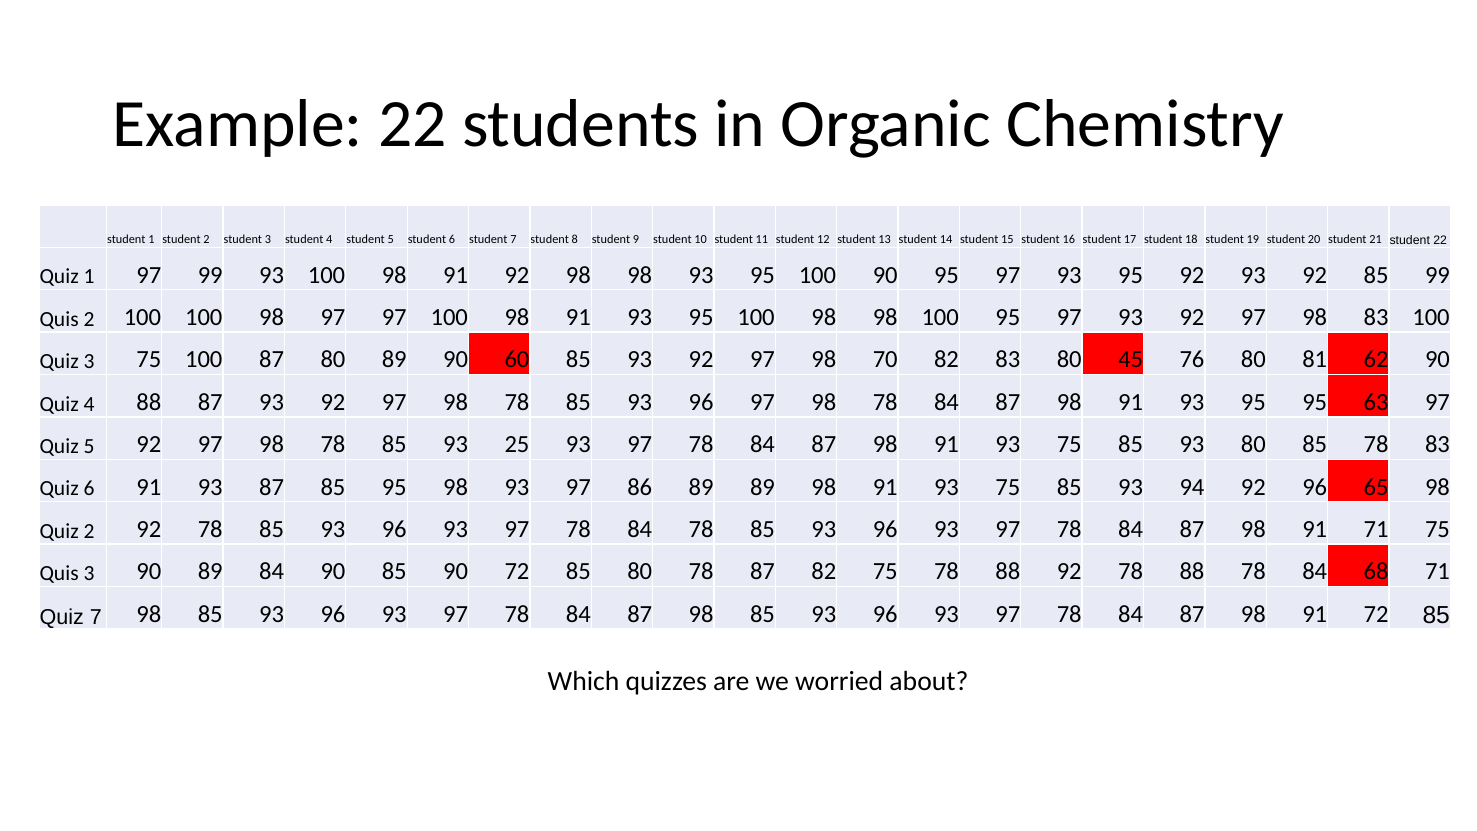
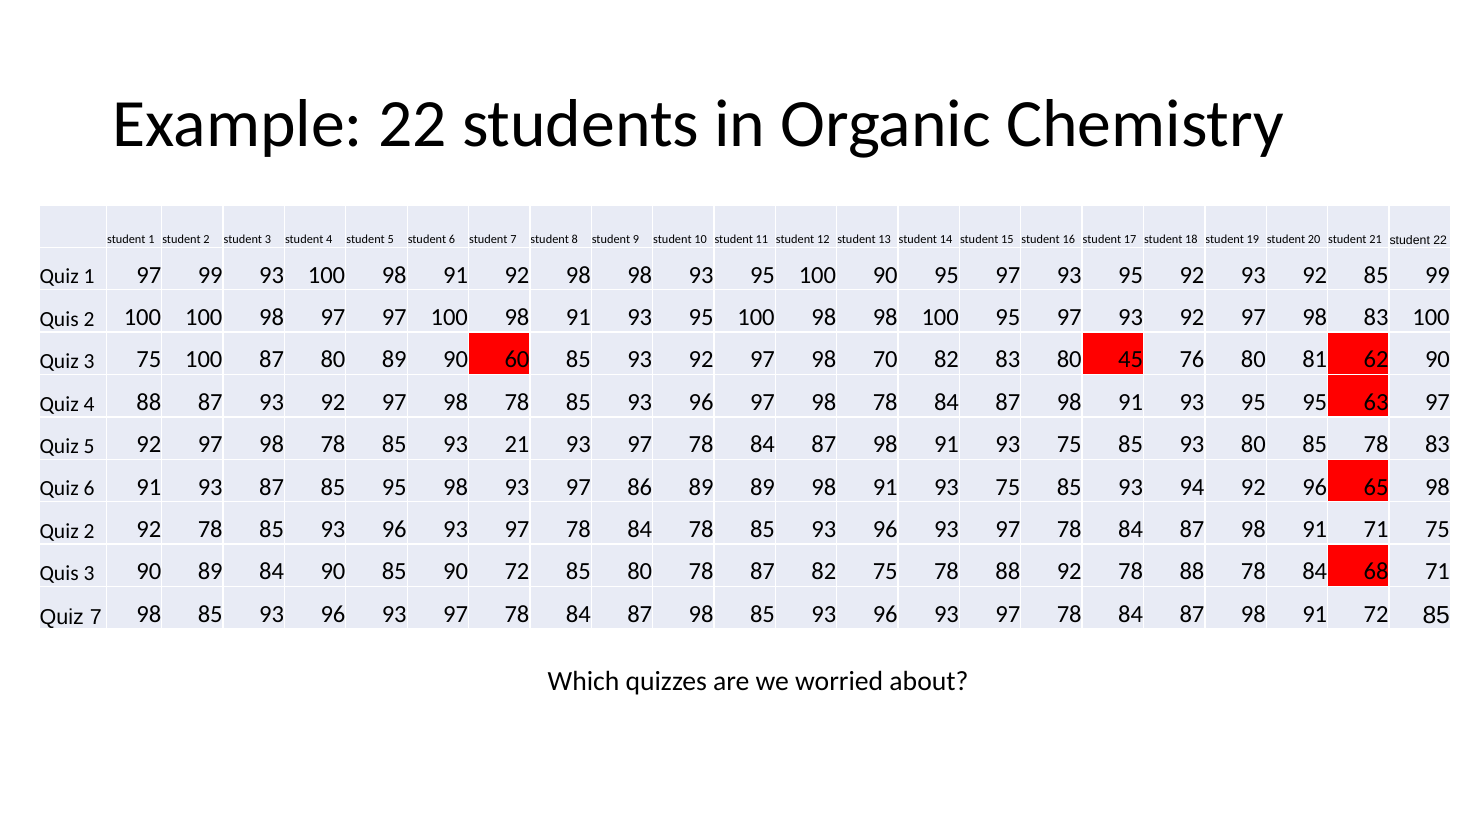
93 25: 25 -> 21 (517, 444)
